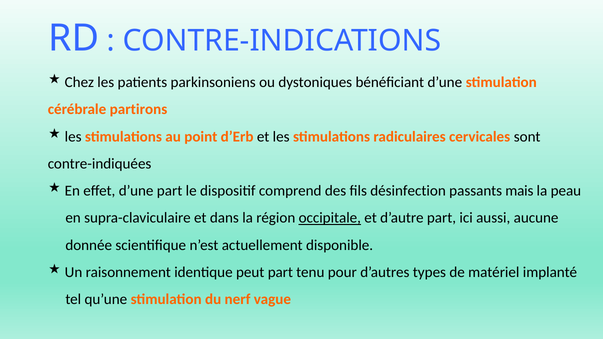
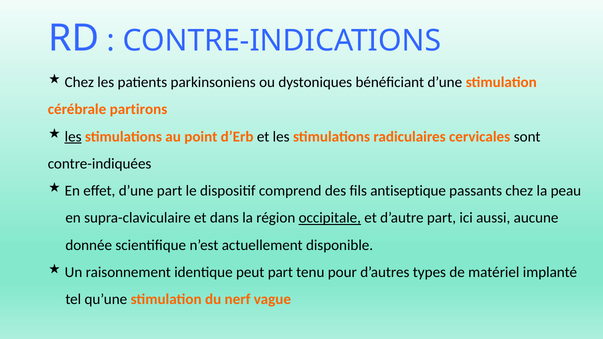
les underline: none -> present (73, 137)
désinfection: désinfection -> antiseptique (408, 191)
passants mais: mais -> chez (519, 191)
